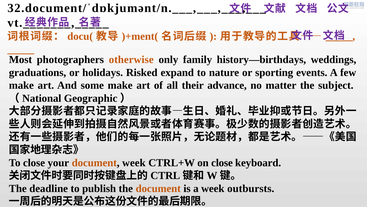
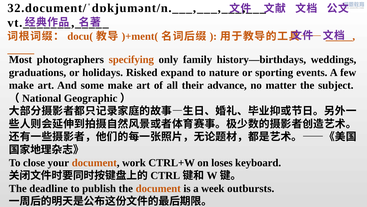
otherwise: otherwise -> specifying (131, 59)
document week: week -> work (134, 162)
on close: close -> loses (222, 162)
